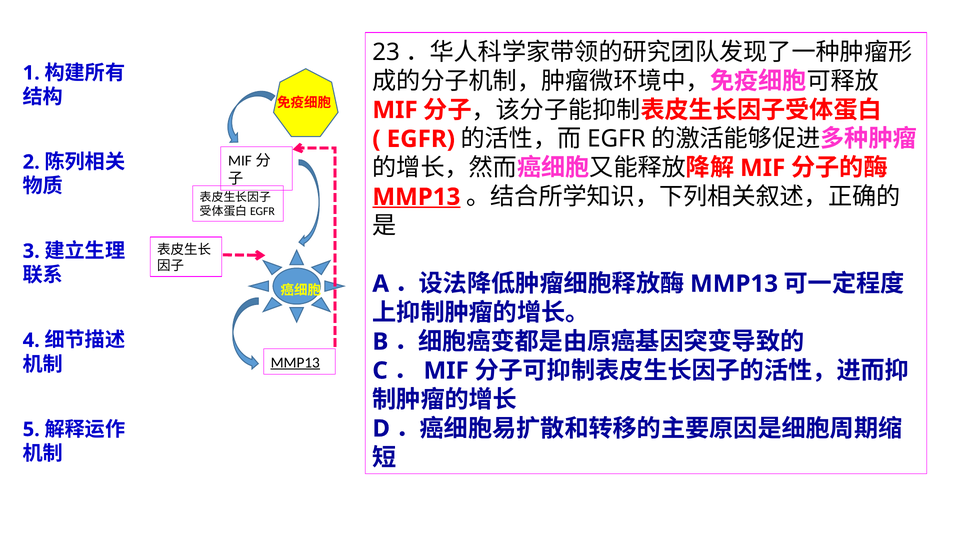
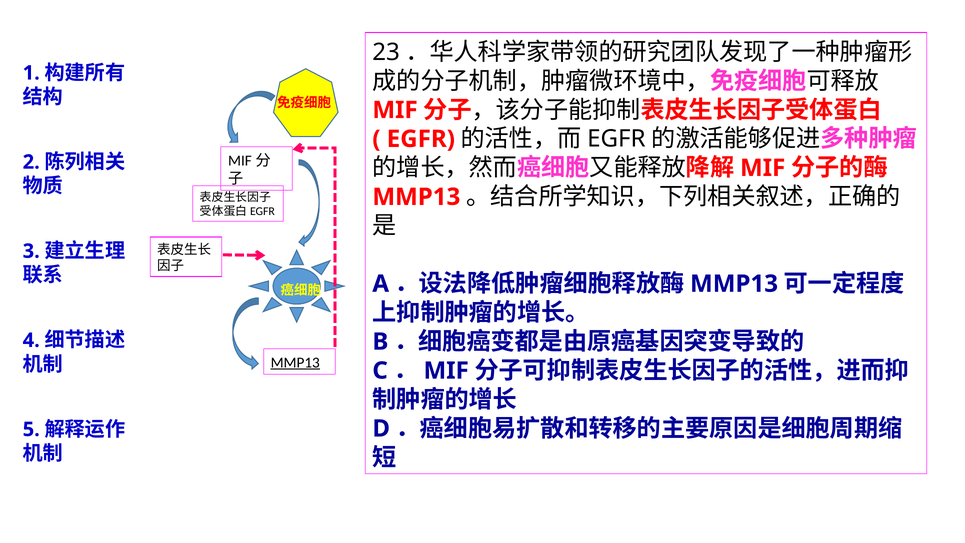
MMP13 underline: present -> none (416, 197)
